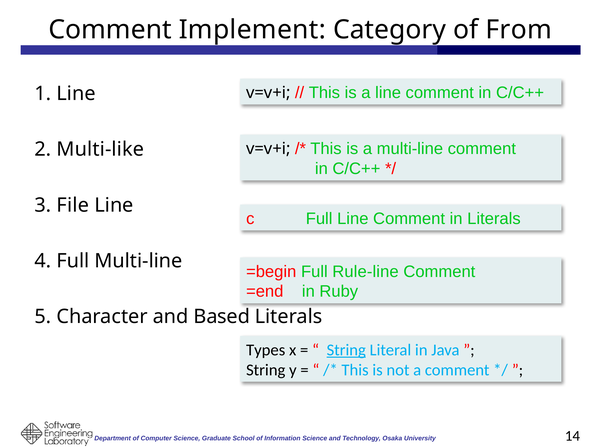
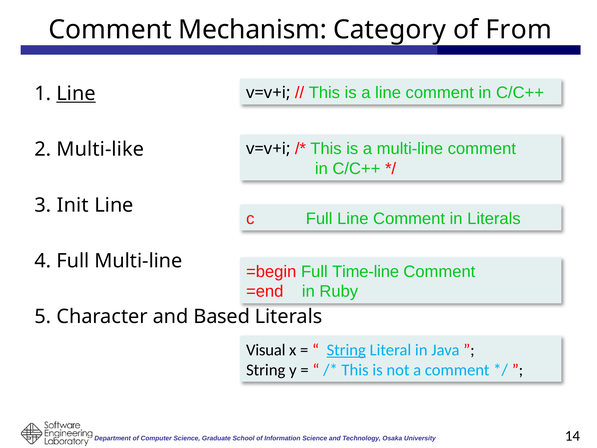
Implement: Implement -> Mechanism (253, 30)
Line underline: none -> present (76, 94)
File: File -> Init (73, 205)
Rule-line: Rule-line -> Time-line (366, 271)
Types: Types -> Visual (266, 350)
